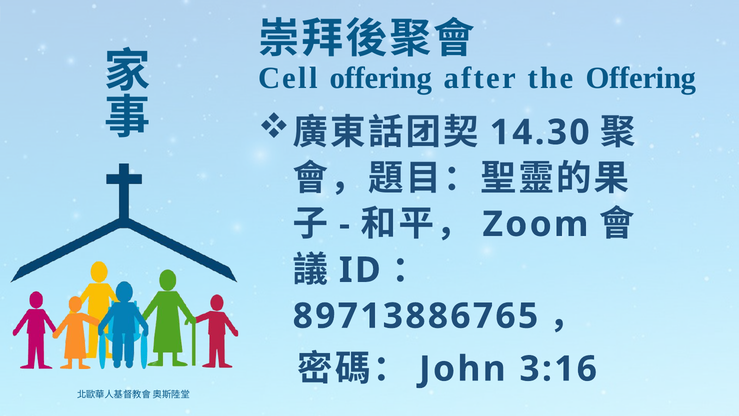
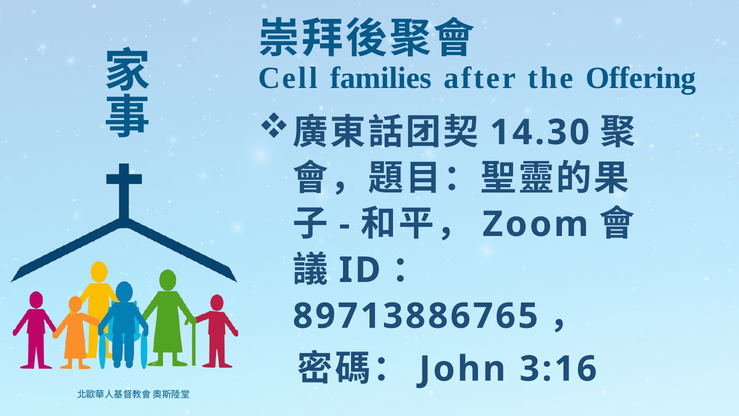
Cell offering: offering -> families (381, 78)
